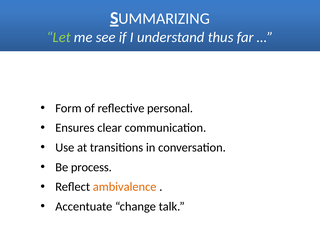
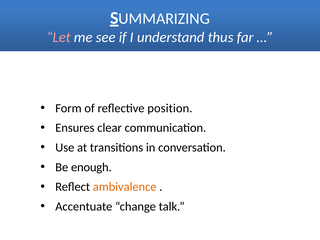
Let colour: light green -> pink (59, 37)
personal: personal -> position (170, 108)
process: process -> enough (91, 167)
